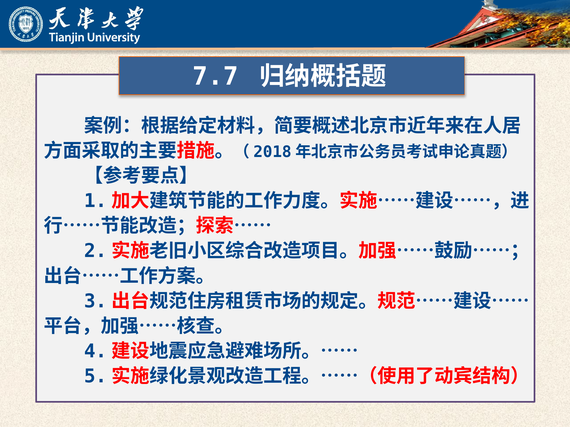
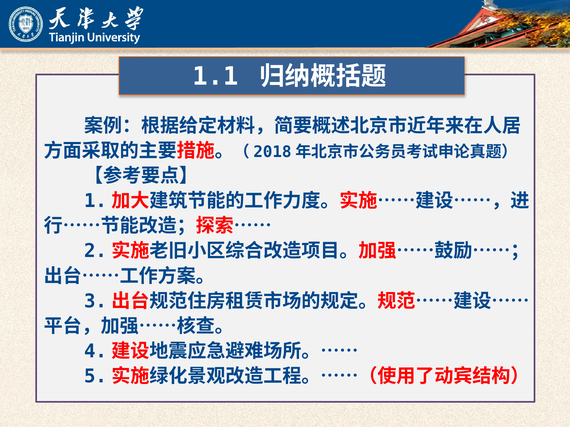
7.7: 7.7 -> 1.1 (215, 76)
